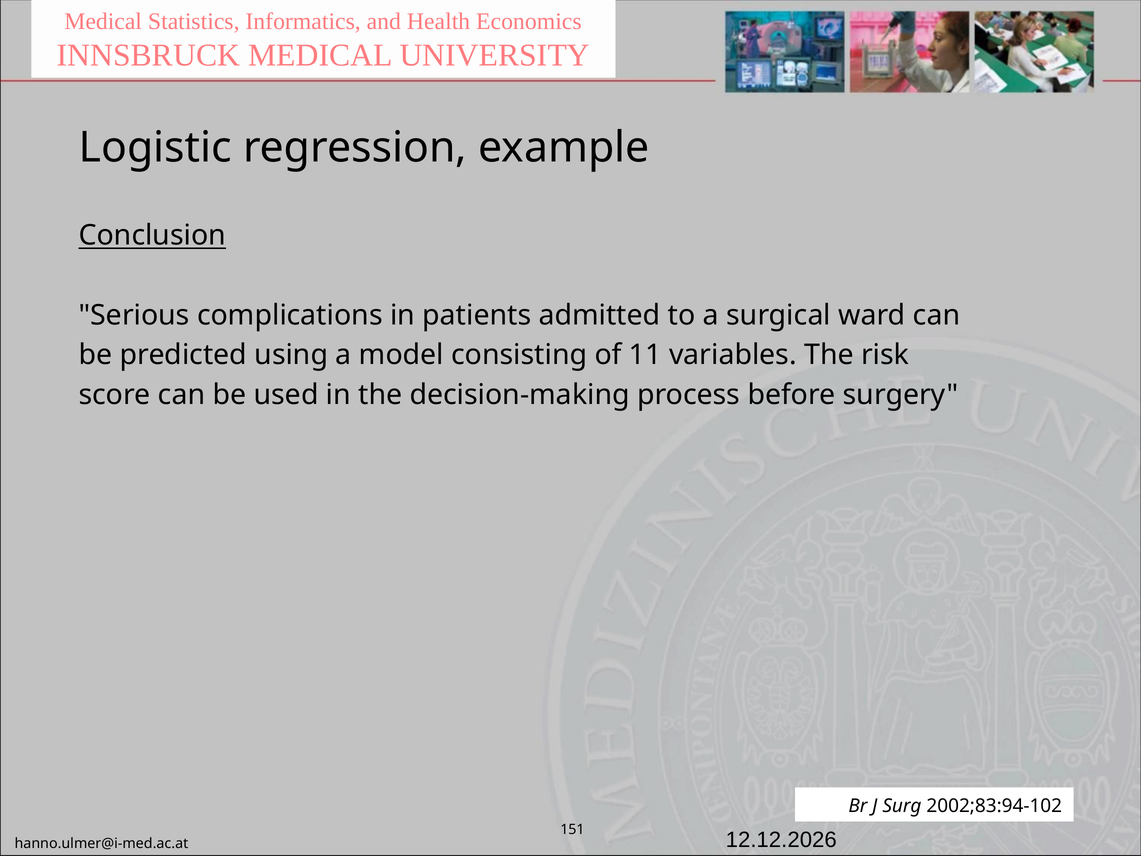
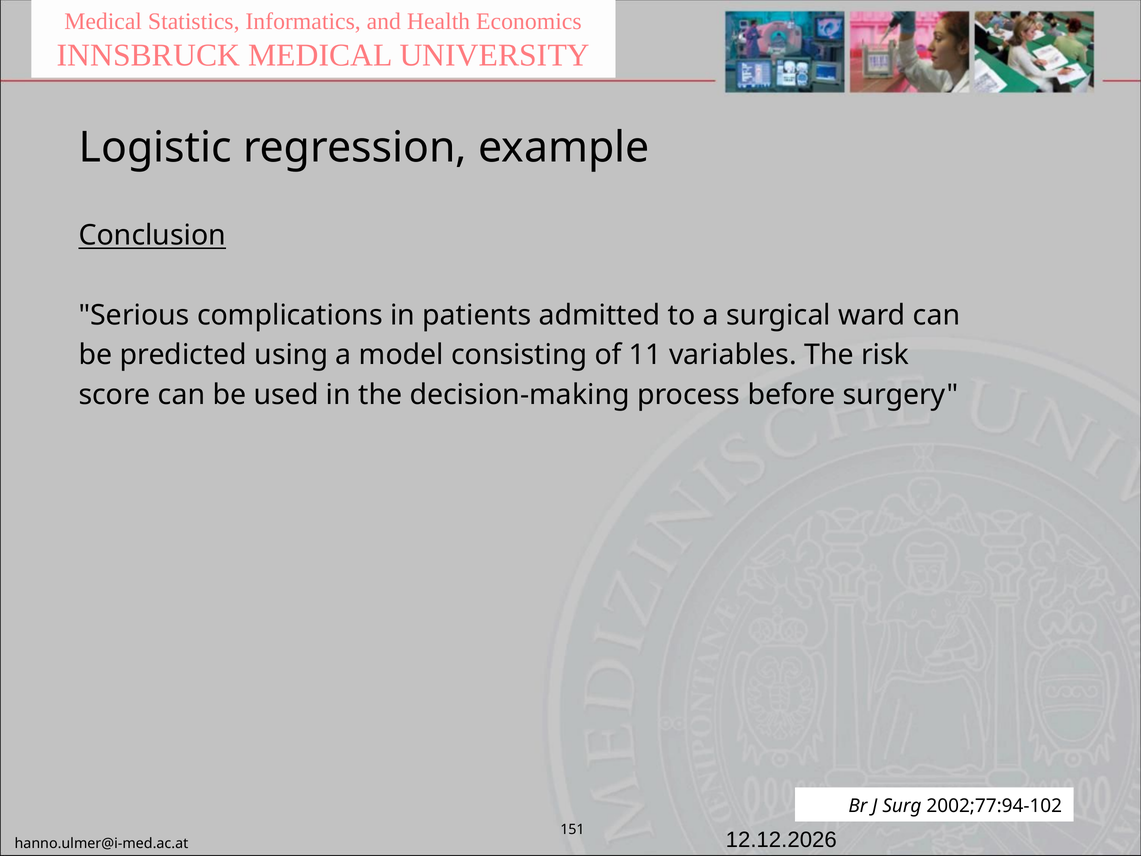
2002;83:94-102: 2002;83:94-102 -> 2002;77:94-102 (994, 806)
